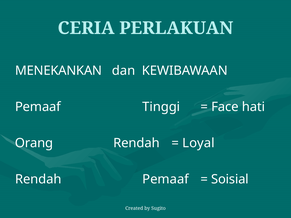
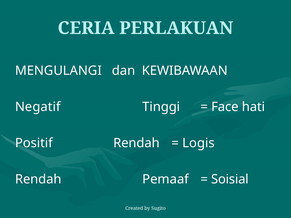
MENEKANKAN: MENEKANKAN -> MENGULANGI (58, 71)
Pemaaf: Pemaaf -> Negatif (38, 107)
Orang: Orang -> Positif (34, 143)
Loyal: Loyal -> Logis (198, 143)
